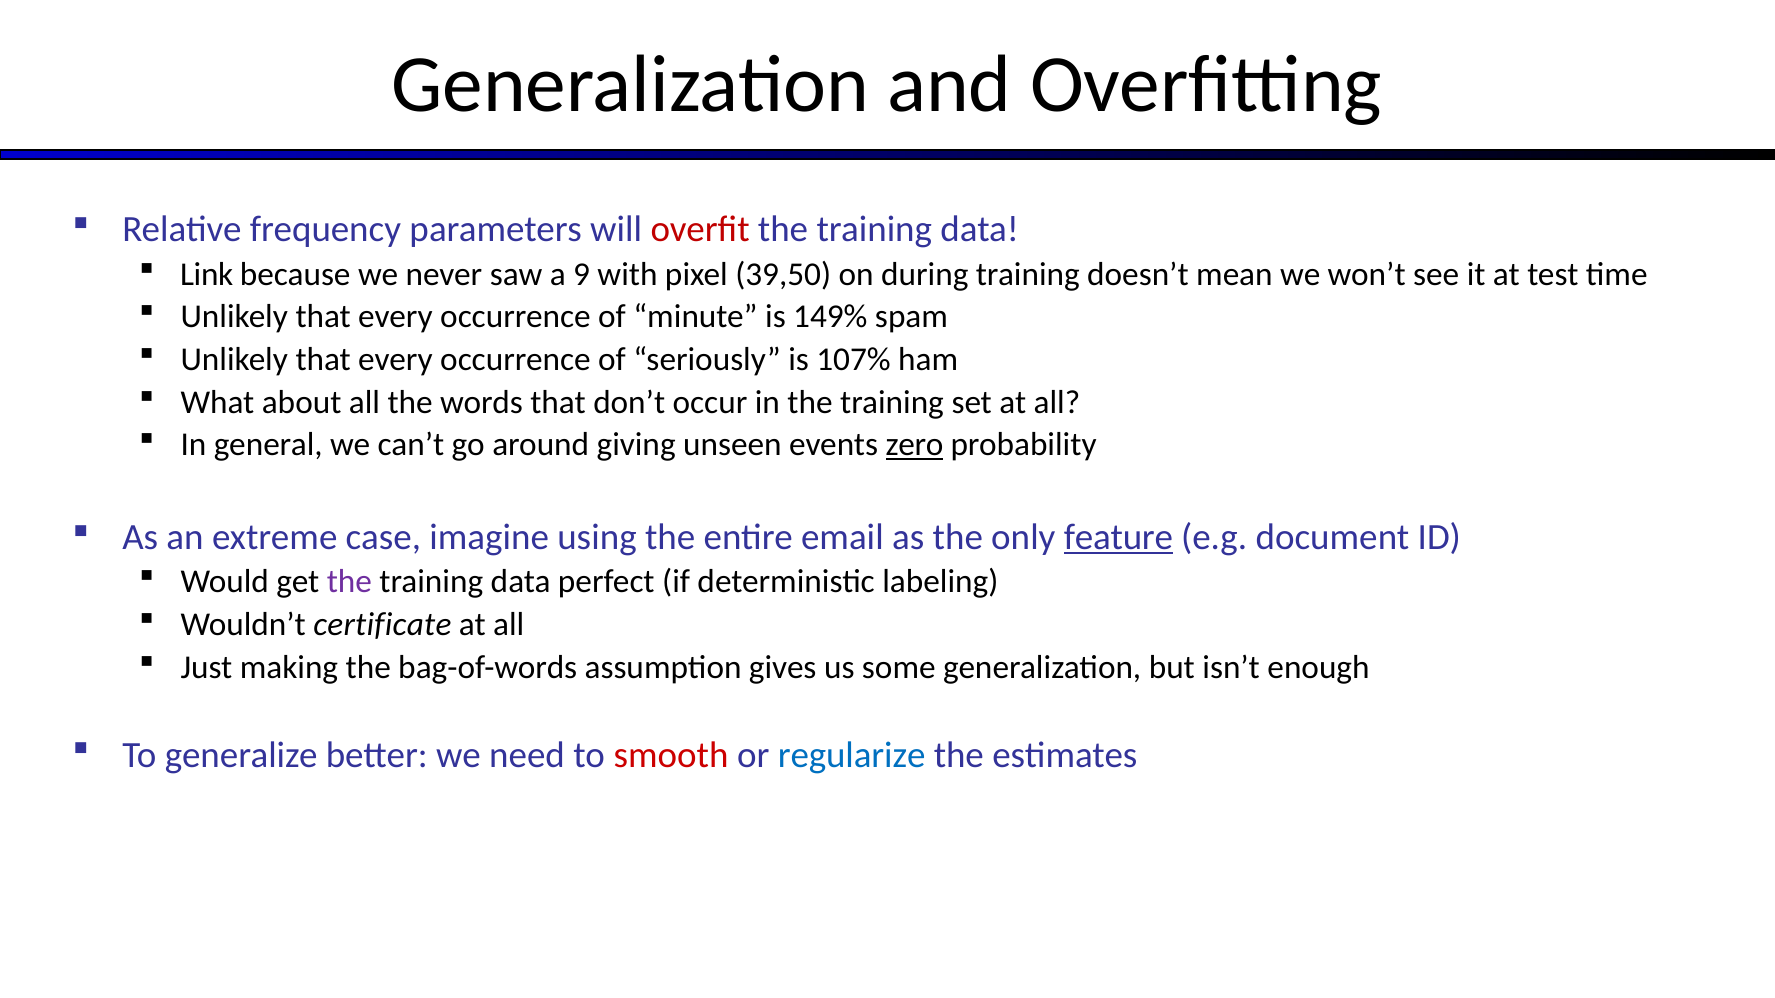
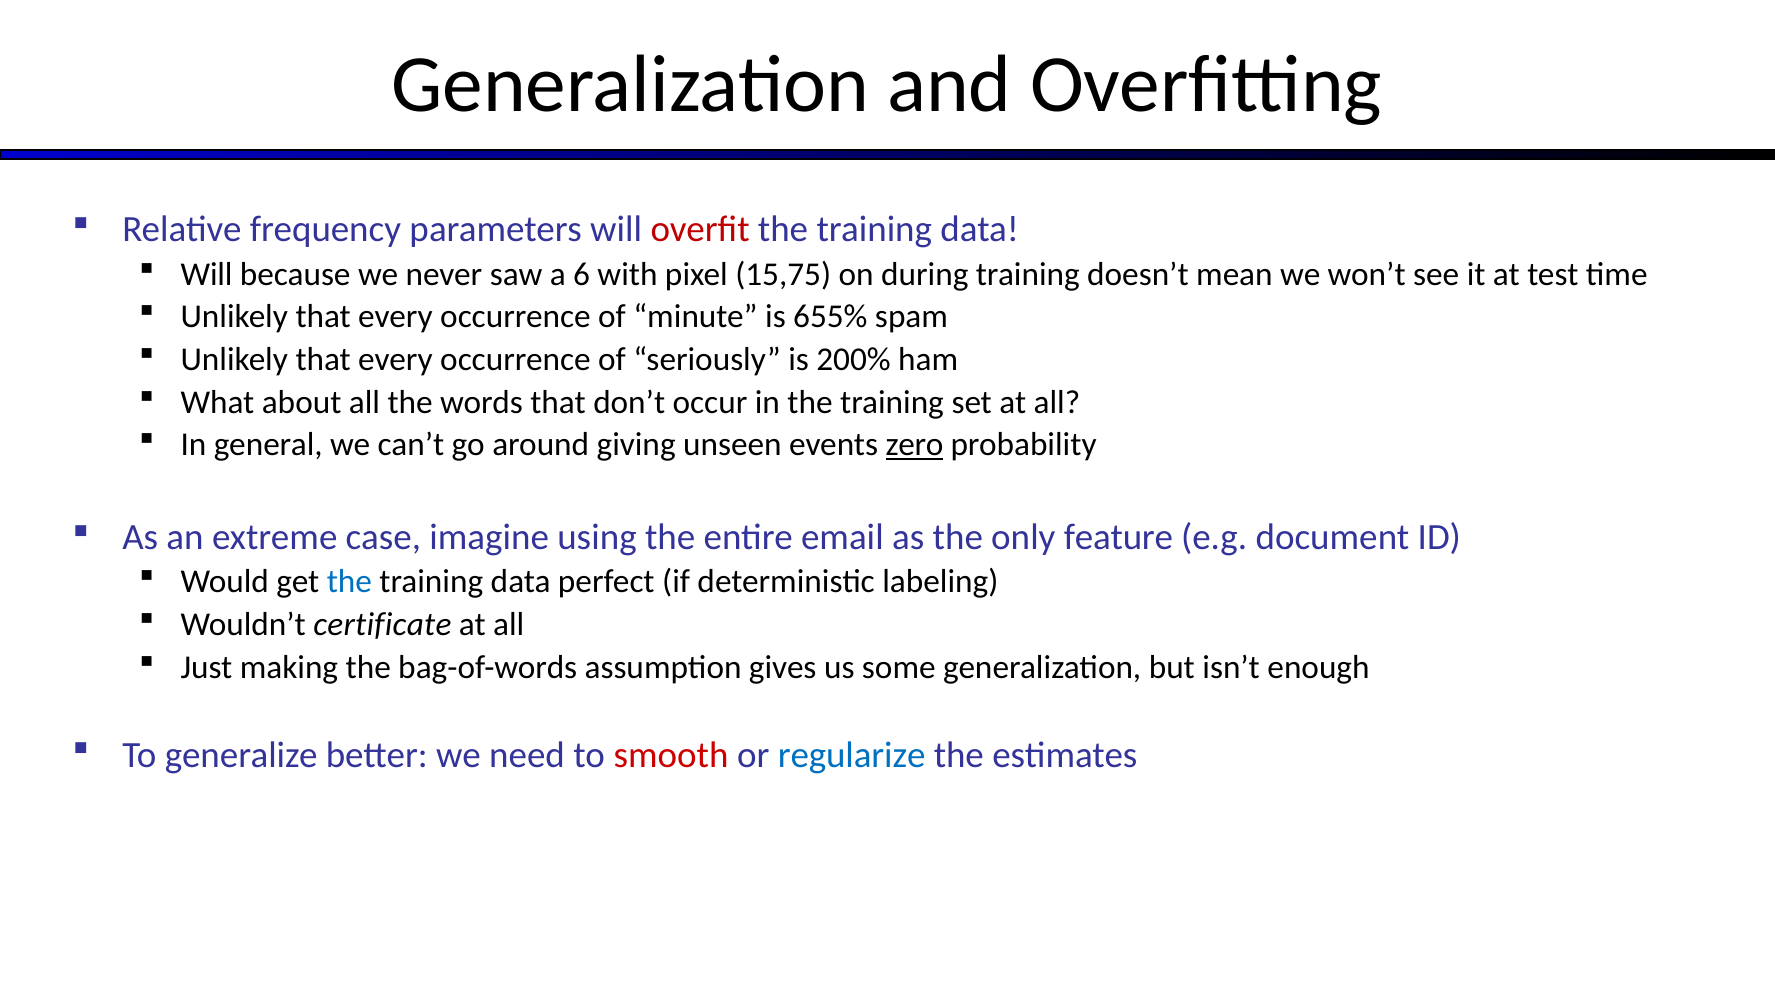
Link: Link -> Will (207, 274)
9: 9 -> 6 (581, 274)
39,50: 39,50 -> 15,75 (783, 274)
149%: 149% -> 655% (830, 317)
107%: 107% -> 200% (854, 360)
feature underline: present -> none (1118, 538)
the colour: purple -> blue (349, 582)
